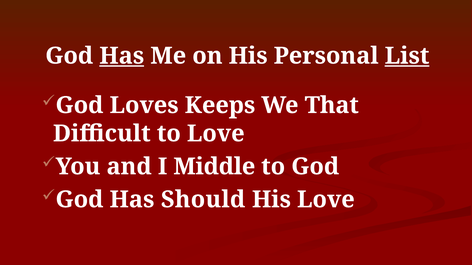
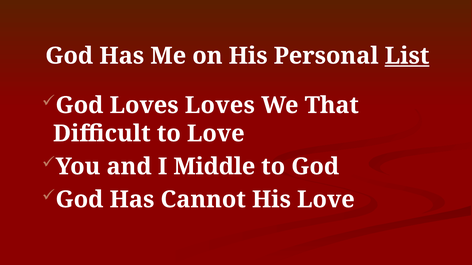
Has underline: present -> none (122, 56)
Loves Keeps: Keeps -> Loves (220, 105)
Should: Should -> Cannot (203, 200)
